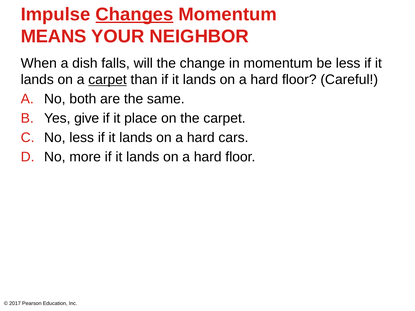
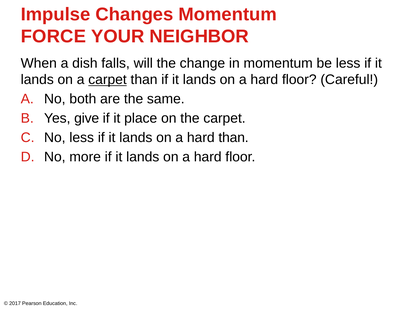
Changes underline: present -> none (135, 14)
MEANS: MEANS -> FORCE (53, 37)
hard cars: cars -> than (234, 138)
